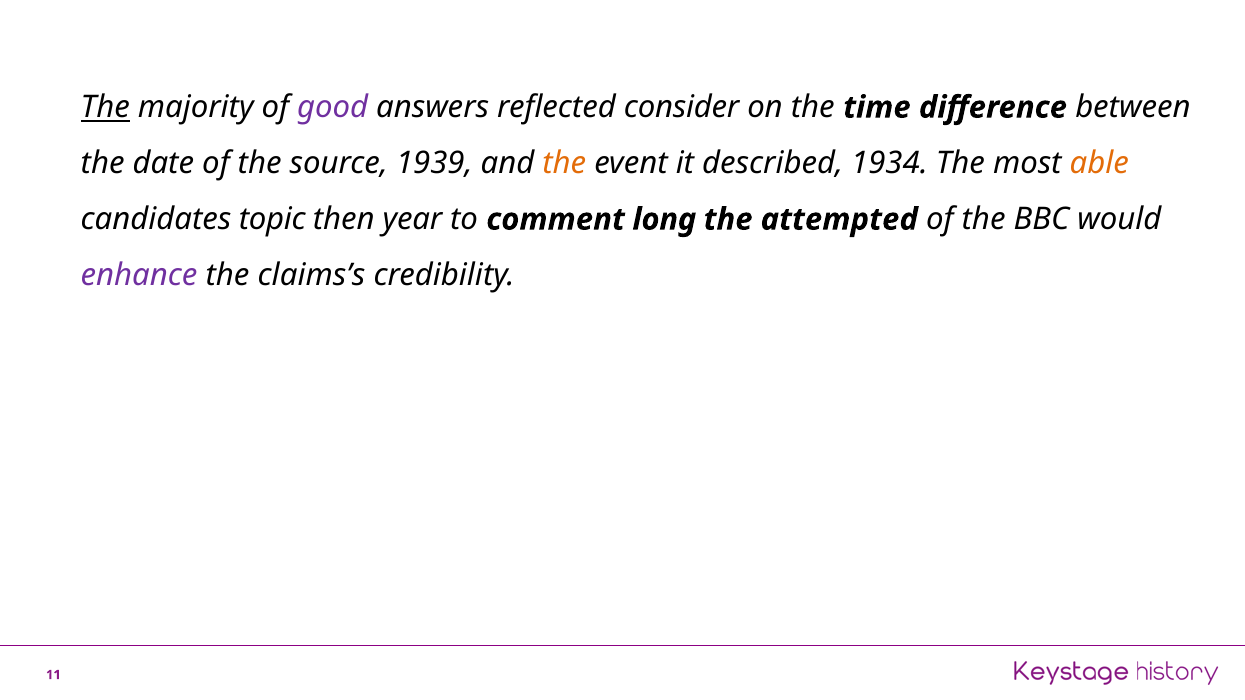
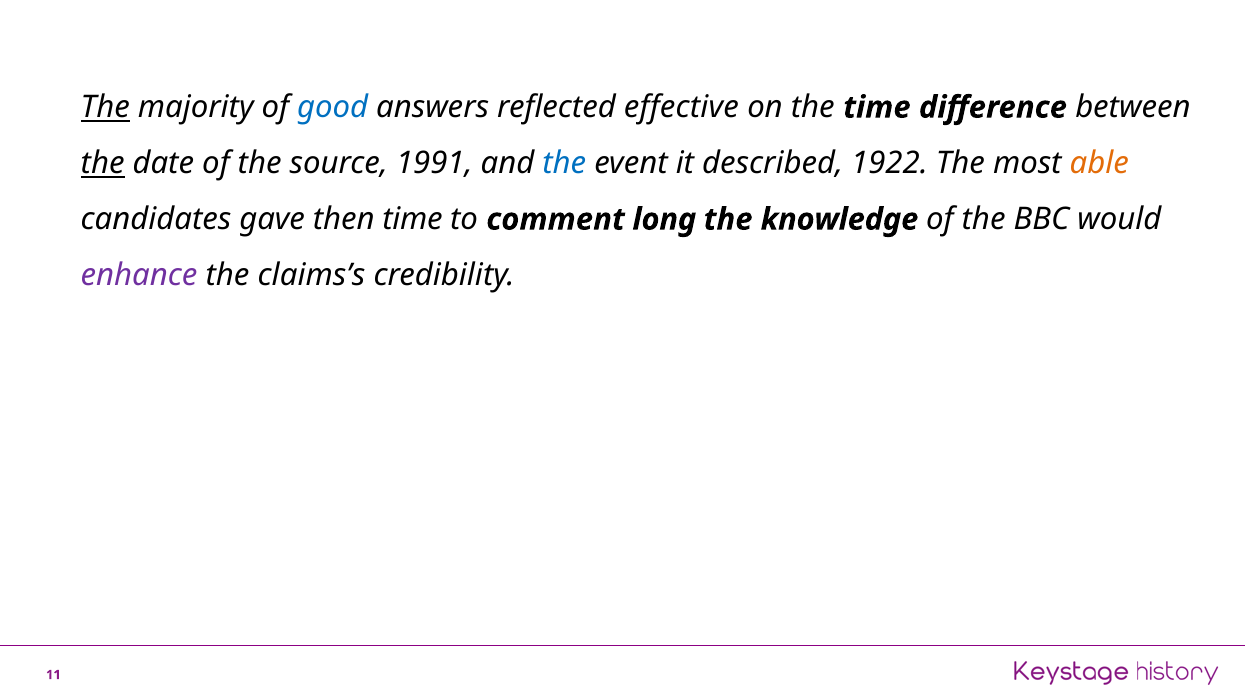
good colour: purple -> blue (333, 107)
consider: consider -> effective (681, 107)
the underline: none -> present (103, 163)
1939: 1939 -> 1991 (434, 163)
the colour: orange -> blue (564, 163)
1934: 1934 -> 1922 (889, 163)
topic: topic -> gave (272, 220)
then year: year -> time (413, 220)
attempted: attempted -> knowledge (840, 220)
